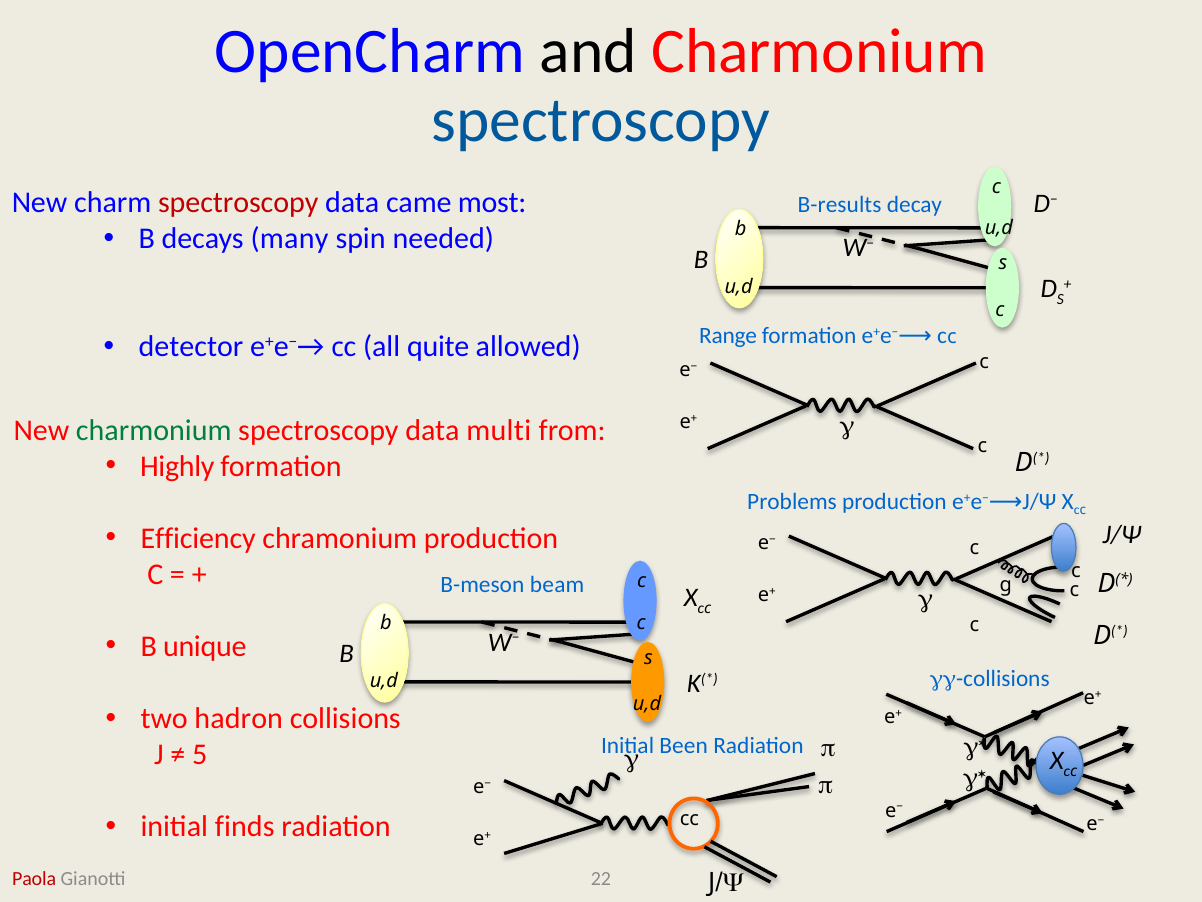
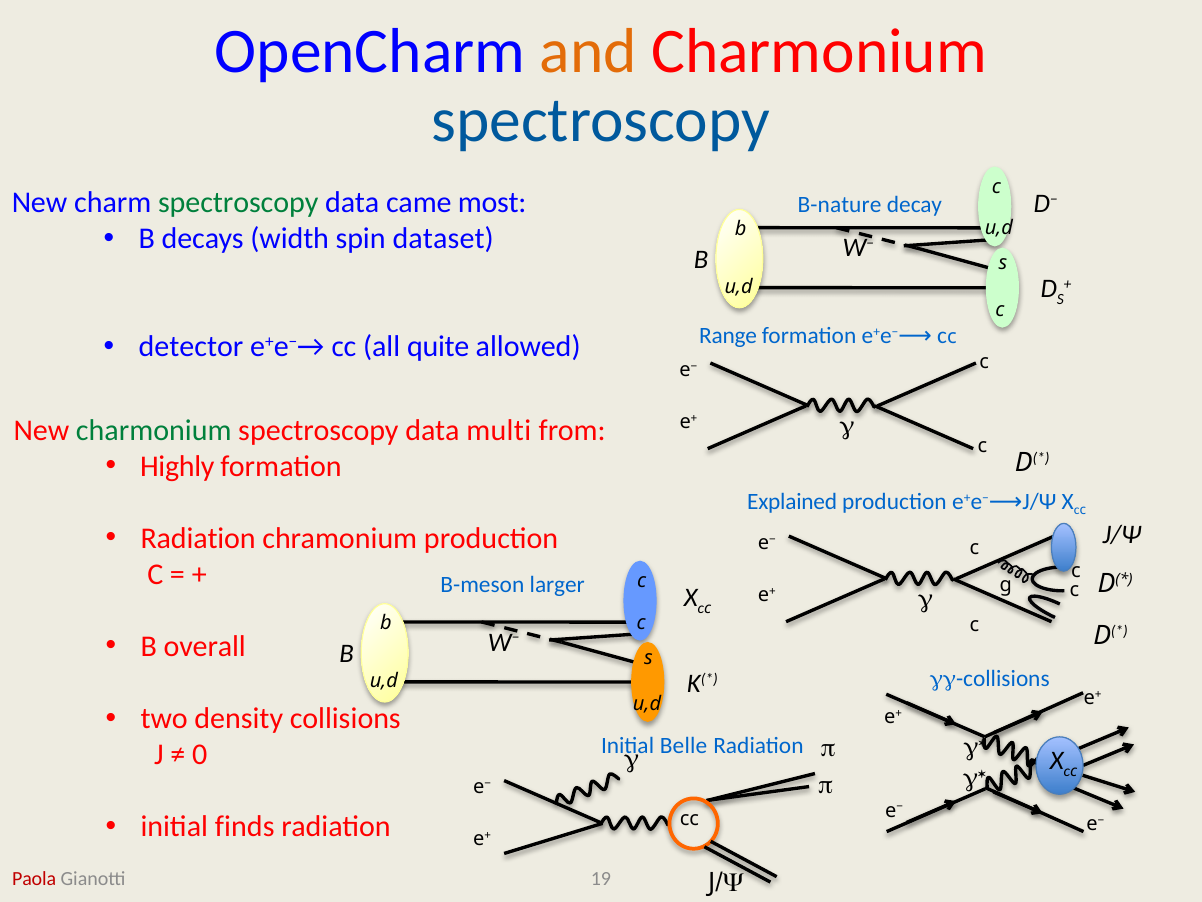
and colour: black -> orange (588, 51)
spectroscopy colour: red -> green (238, 203)
B-results: B-results -> B-nature (840, 205)
many: many -> width (290, 239)
needed: needed -> dataset (443, 239)
Problems: Problems -> Explained (792, 501)
Efficiency: Efficiency -> Radiation (198, 538)
beam: beam -> larger (557, 584)
unique: unique -> overall (205, 646)
hadron: hadron -> density (239, 718)
Been: Been -> Belle (684, 745)
5: 5 -> 0 (200, 754)
22: 22 -> 19 (601, 879)
